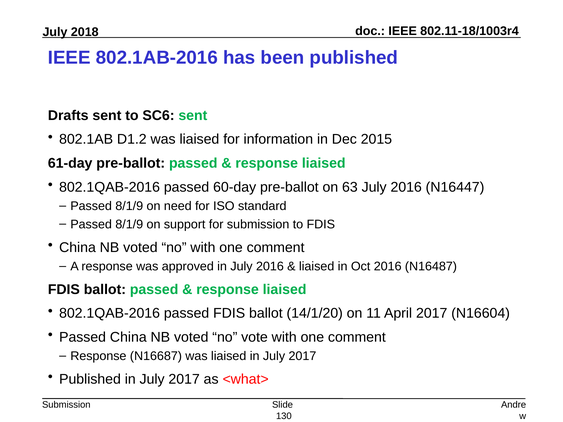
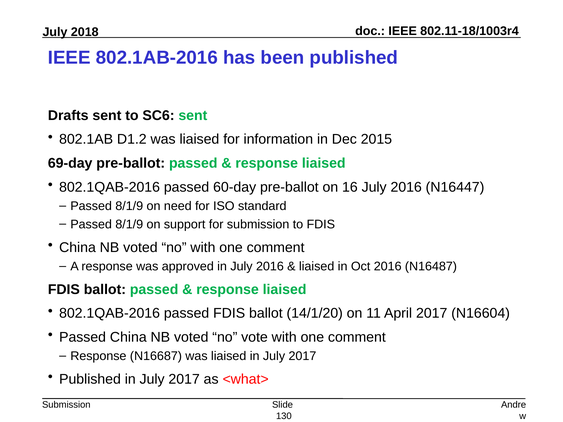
61-day: 61-day -> 69-day (70, 163)
63: 63 -> 16 (350, 187)
